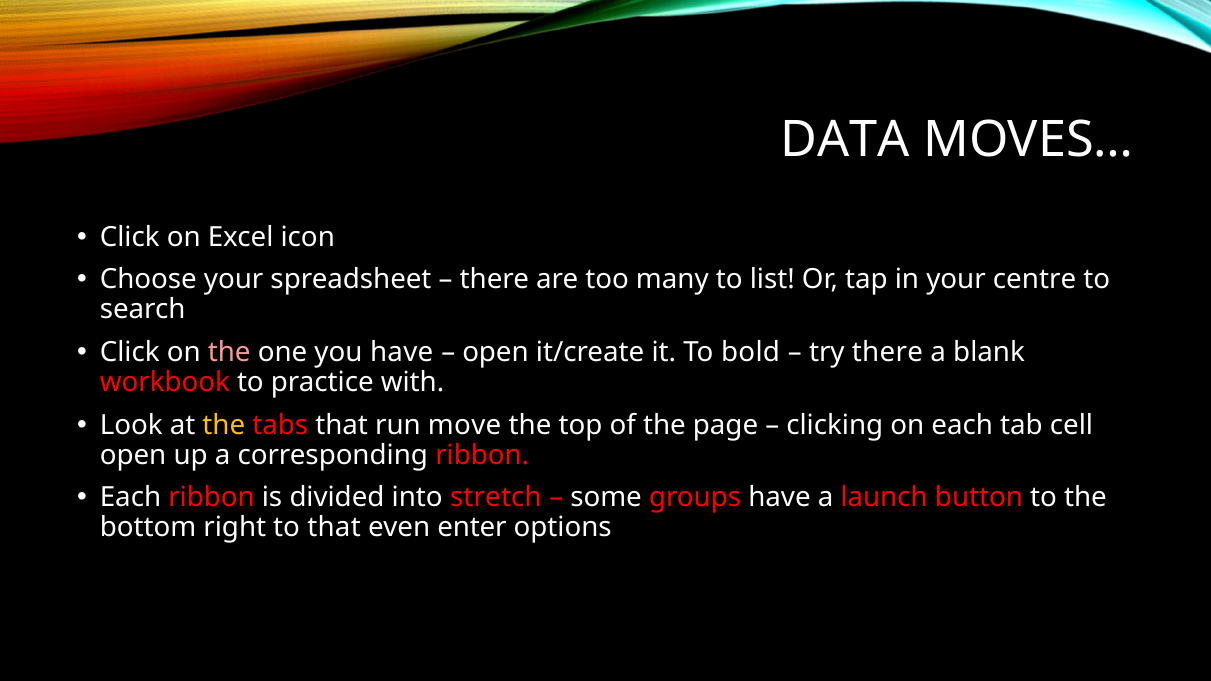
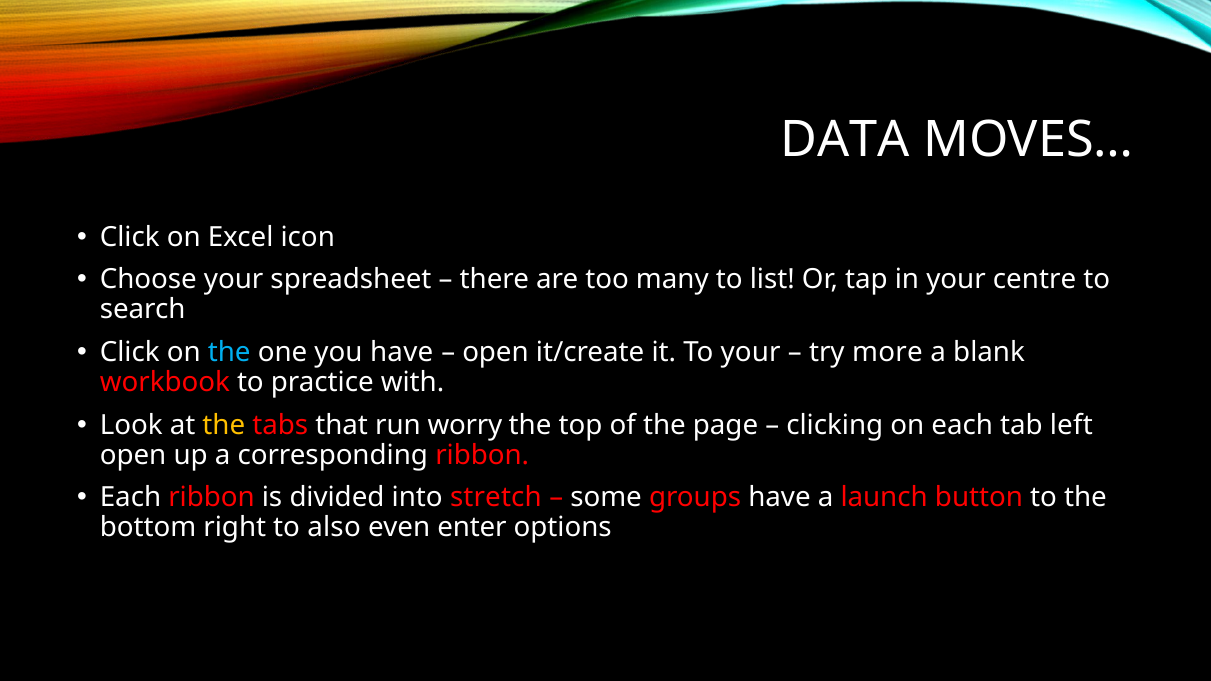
the colour: pink -> light blue (229, 352)
To bold: bold -> your (751, 352)
try there: there -> more (887, 352)
move: move -> worry (465, 425)
cell: cell -> left (1071, 425)
to that: that -> also (334, 528)
